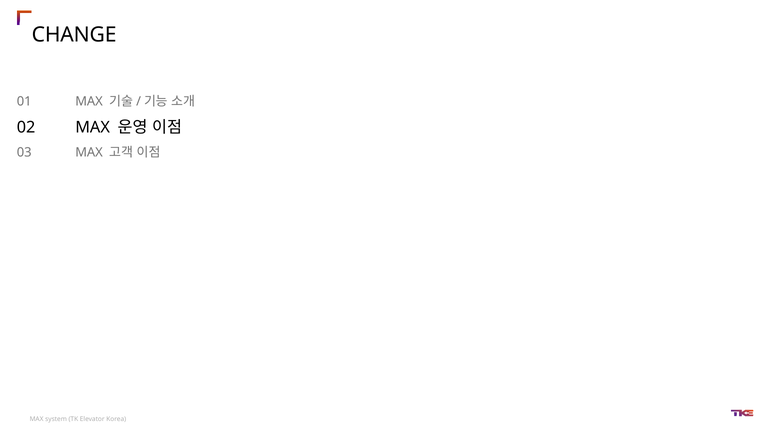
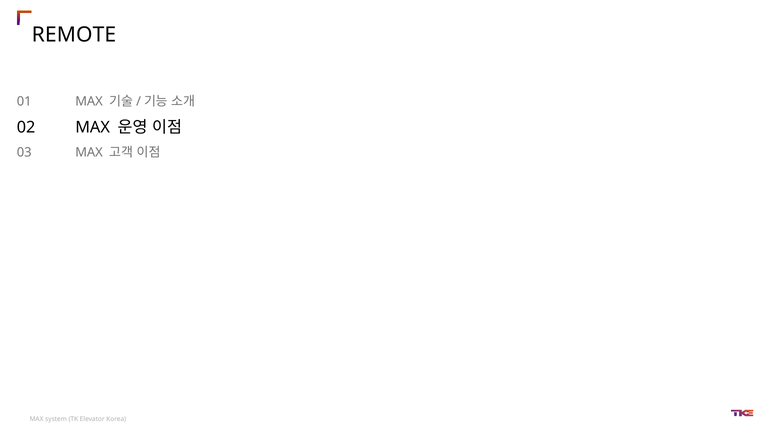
CHANGE: CHANGE -> REMOTE (74, 35)
